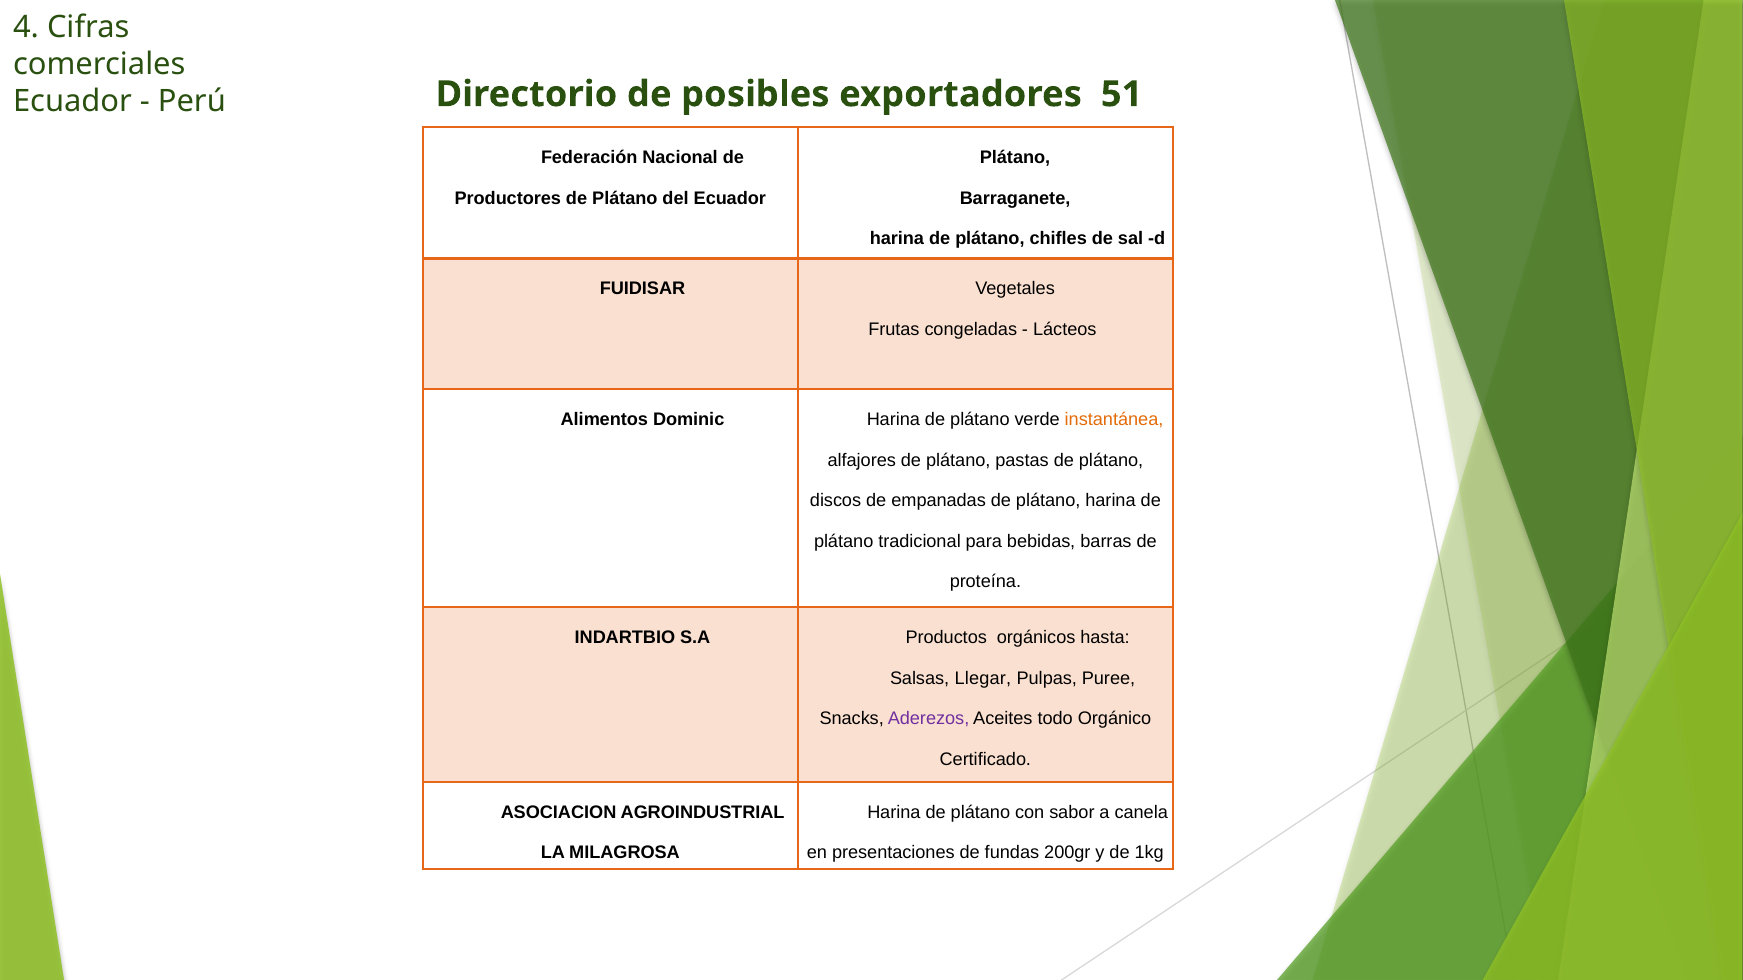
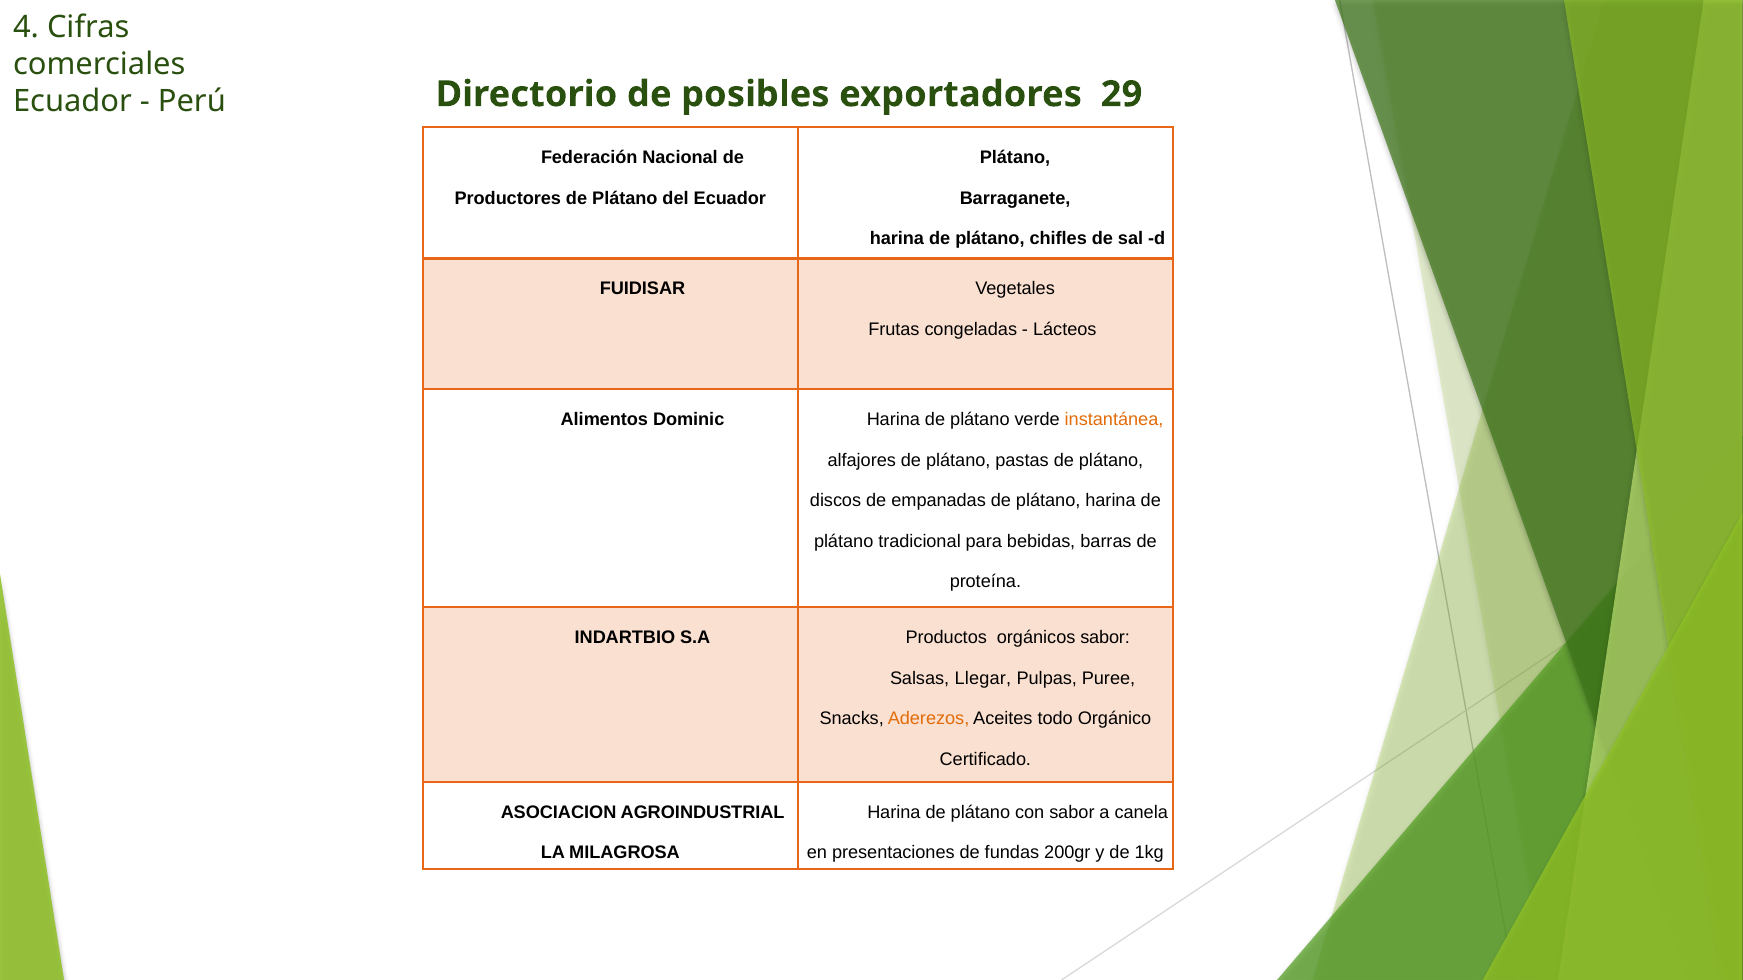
51: 51 -> 29 (1122, 94)
orgánicos hasta: hasta -> sabor (1105, 638)
Aderezos colour: purple -> orange (929, 719)
